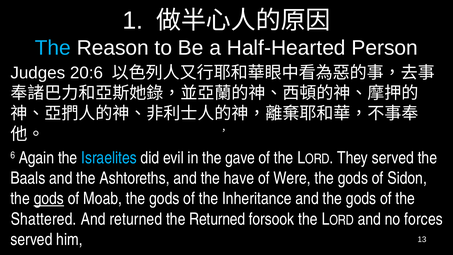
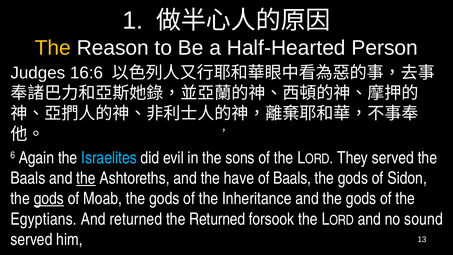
The colour: light blue -> yellow (53, 48)
20:6: 20:6 -> 16:6 (86, 73)
gave: gave -> sons (240, 158)
the underline: none -> present (86, 178)
of Were: Were -> Baals (292, 178)
Shattered: Shattered -> Egyptians (44, 219)
forces: forces -> sound (424, 219)
